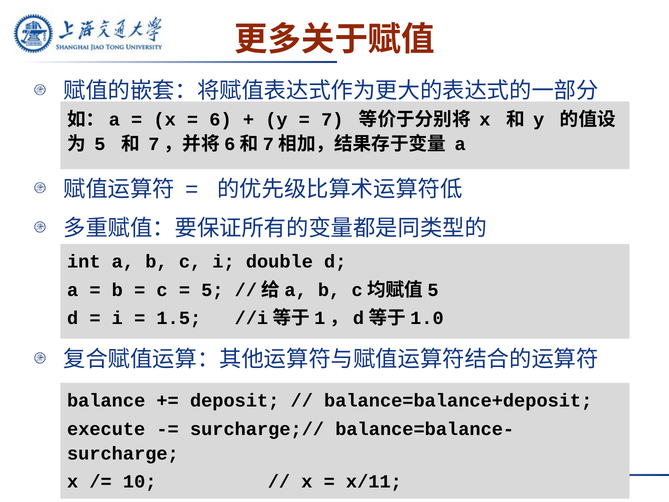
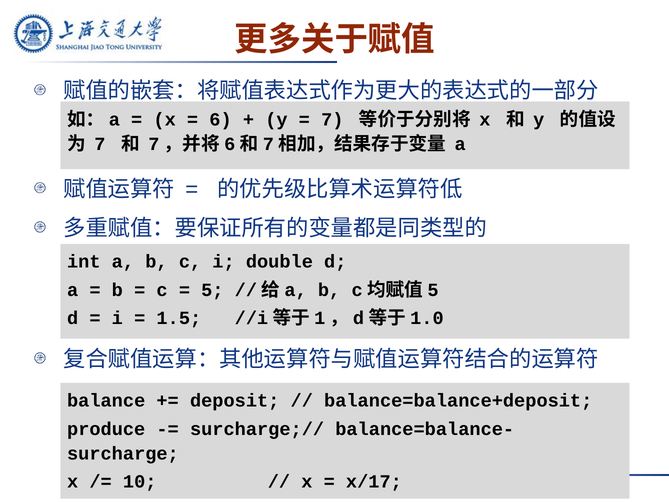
5: 5 -> 7 (100, 144)
execute: execute -> produce (106, 429)
x/11: x/11 -> x/17 (374, 482)
